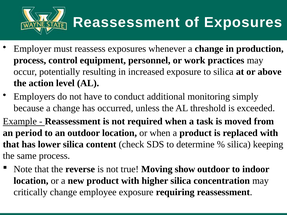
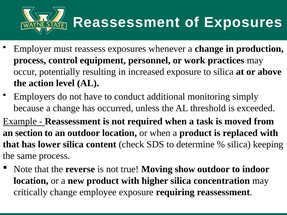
period: period -> section (29, 133)
